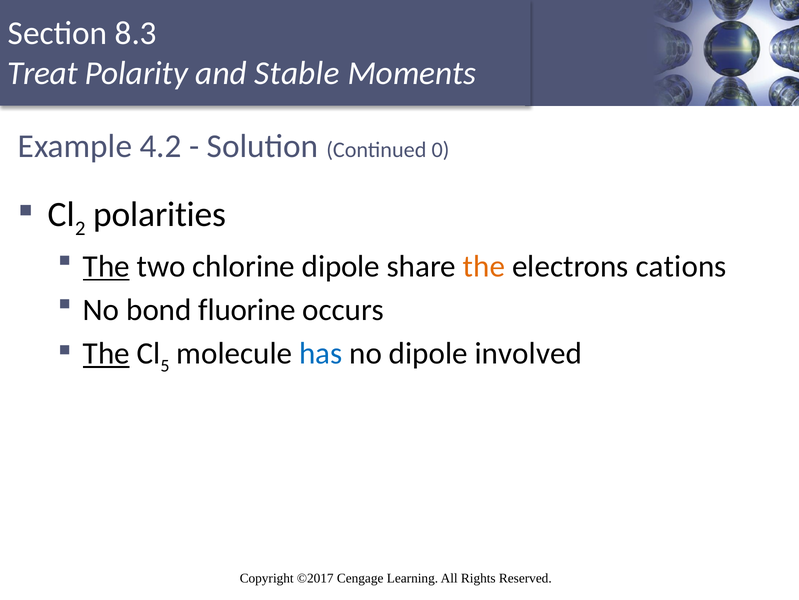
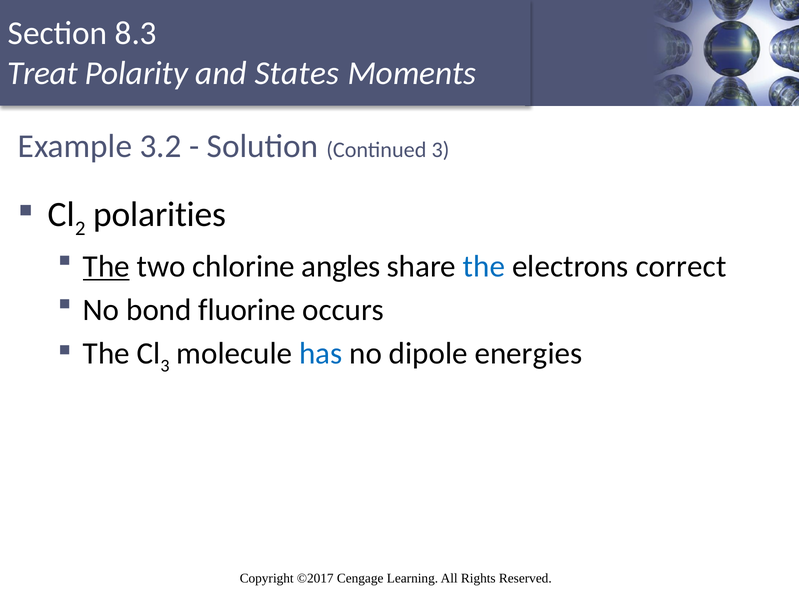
Stable: Stable -> States (297, 73)
4.2: 4.2 -> 3.2 (161, 146)
Continued 0: 0 -> 3 (441, 150)
chlorine dipole: dipole -> angles (341, 266)
the colour: orange -> blue (484, 266)
cations: cations -> correct (681, 266)
The underline: present -> none (106, 353)
5: 5 -> 3 (165, 365)
involved: involved -> energies (528, 353)
